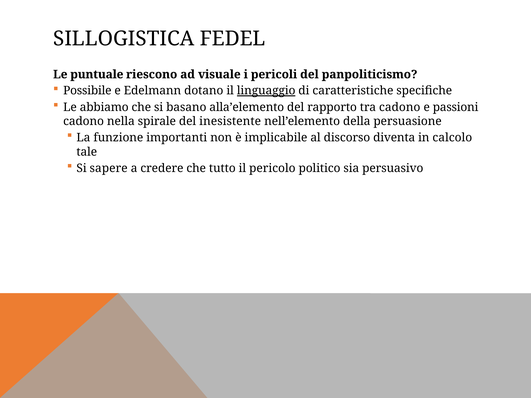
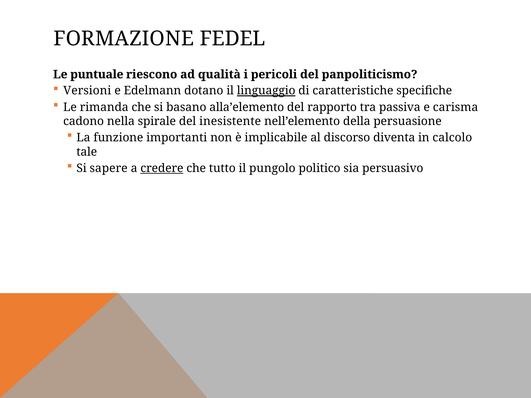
SILLOGISTICA: SILLOGISTICA -> FORMAZIONE (124, 39)
visuale: visuale -> qualità (219, 74)
Possibile: Possibile -> Versioni (87, 91)
abbiamo: abbiamo -> rimanda (104, 107)
tra cadono: cadono -> passiva (400, 107)
passioni: passioni -> carisma (456, 107)
credere underline: none -> present (162, 168)
pericolo: pericolo -> pungolo (272, 168)
